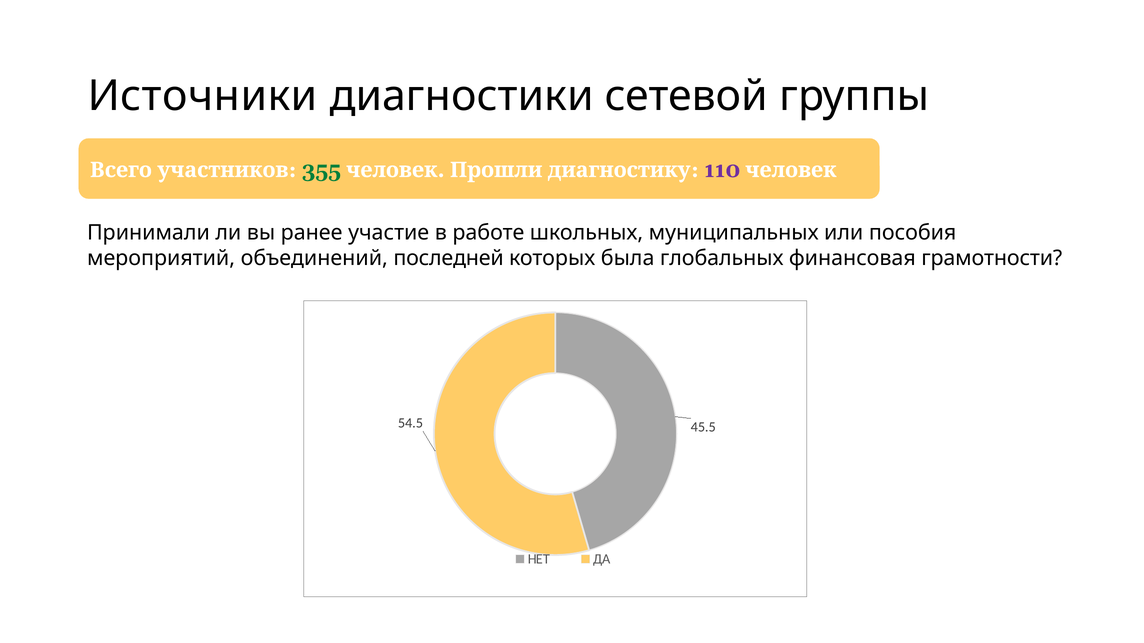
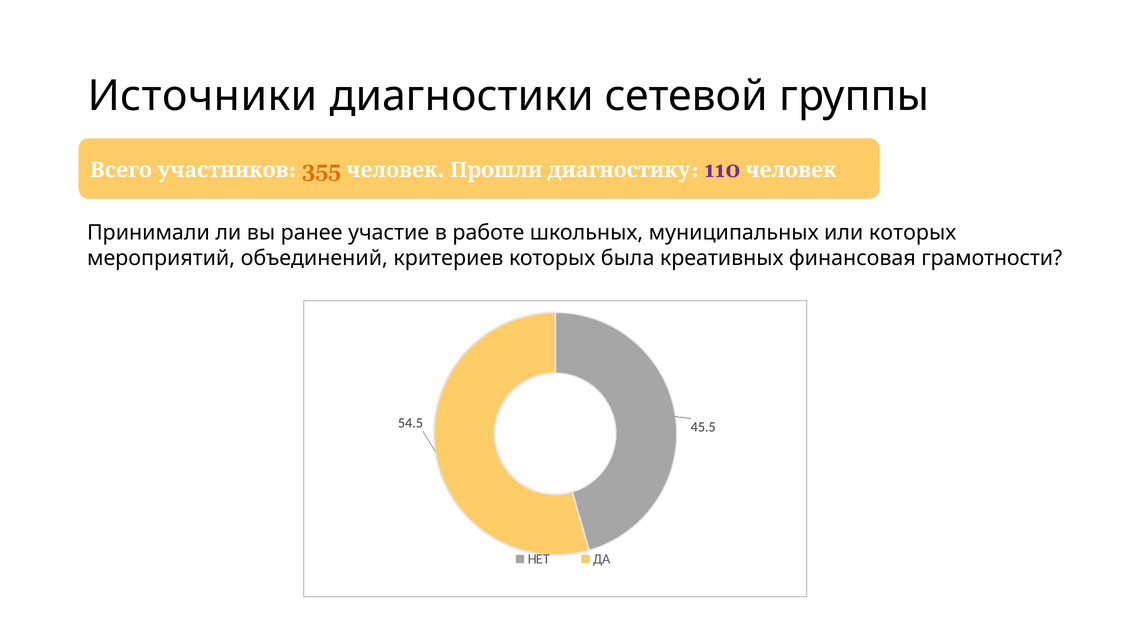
355 colour: green -> orange (321, 170)
или пособия: пособия -> которых (913, 233)
последней: последней -> критериев (448, 259)
глобальных: глобальных -> креативных (722, 259)
